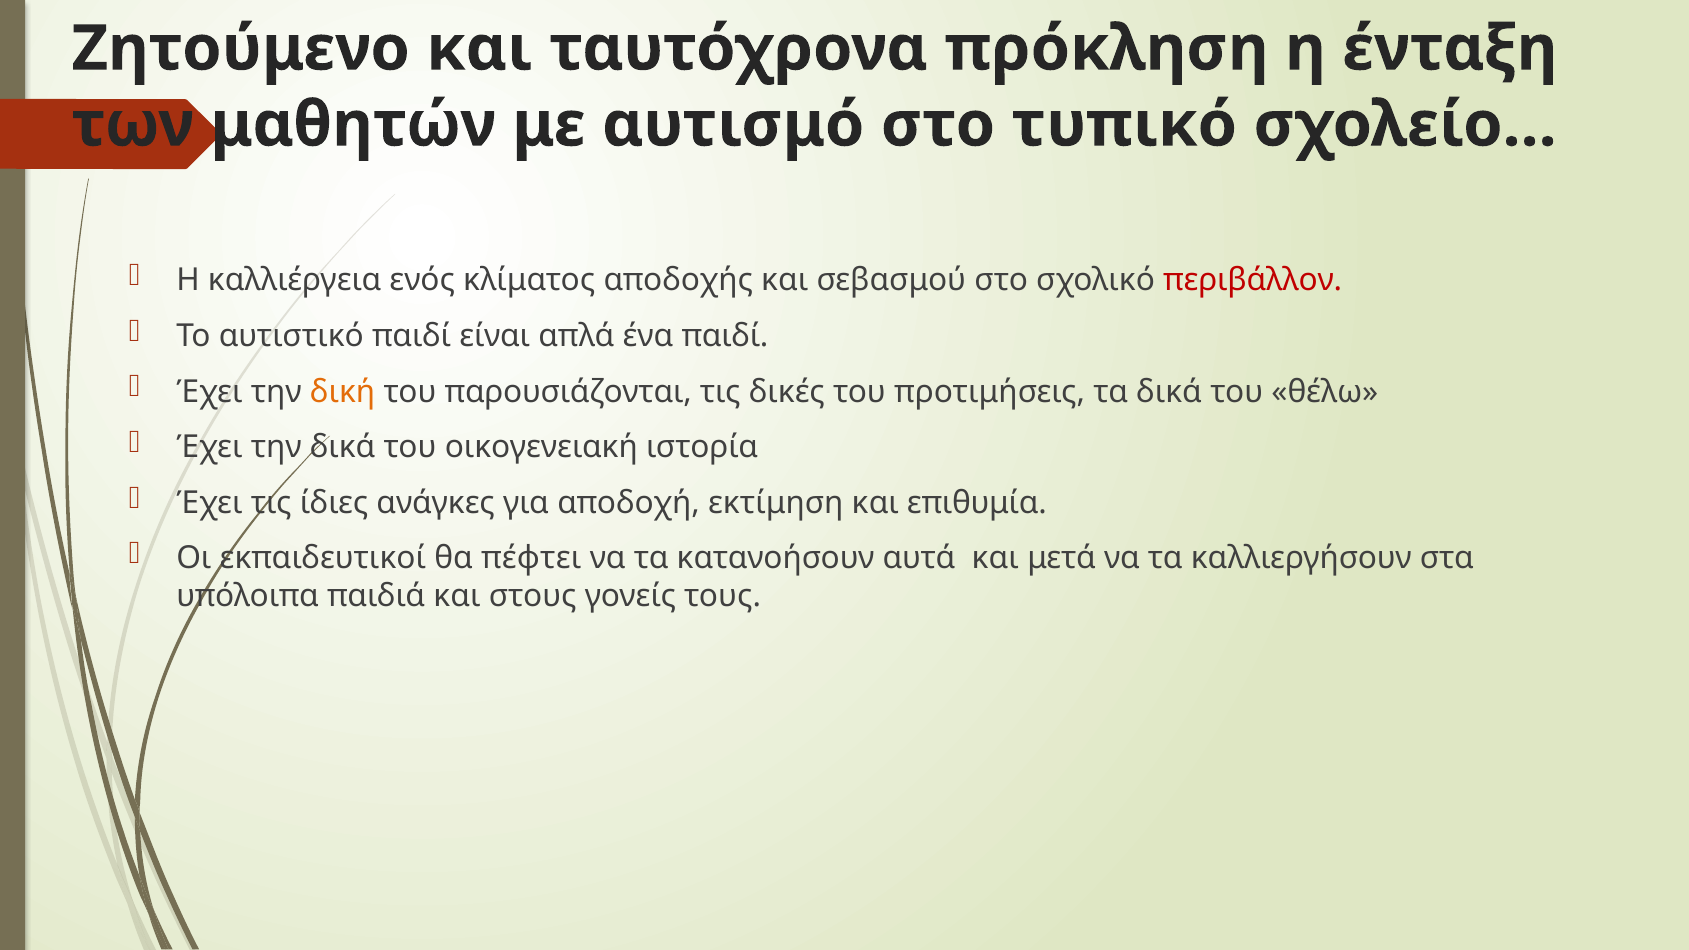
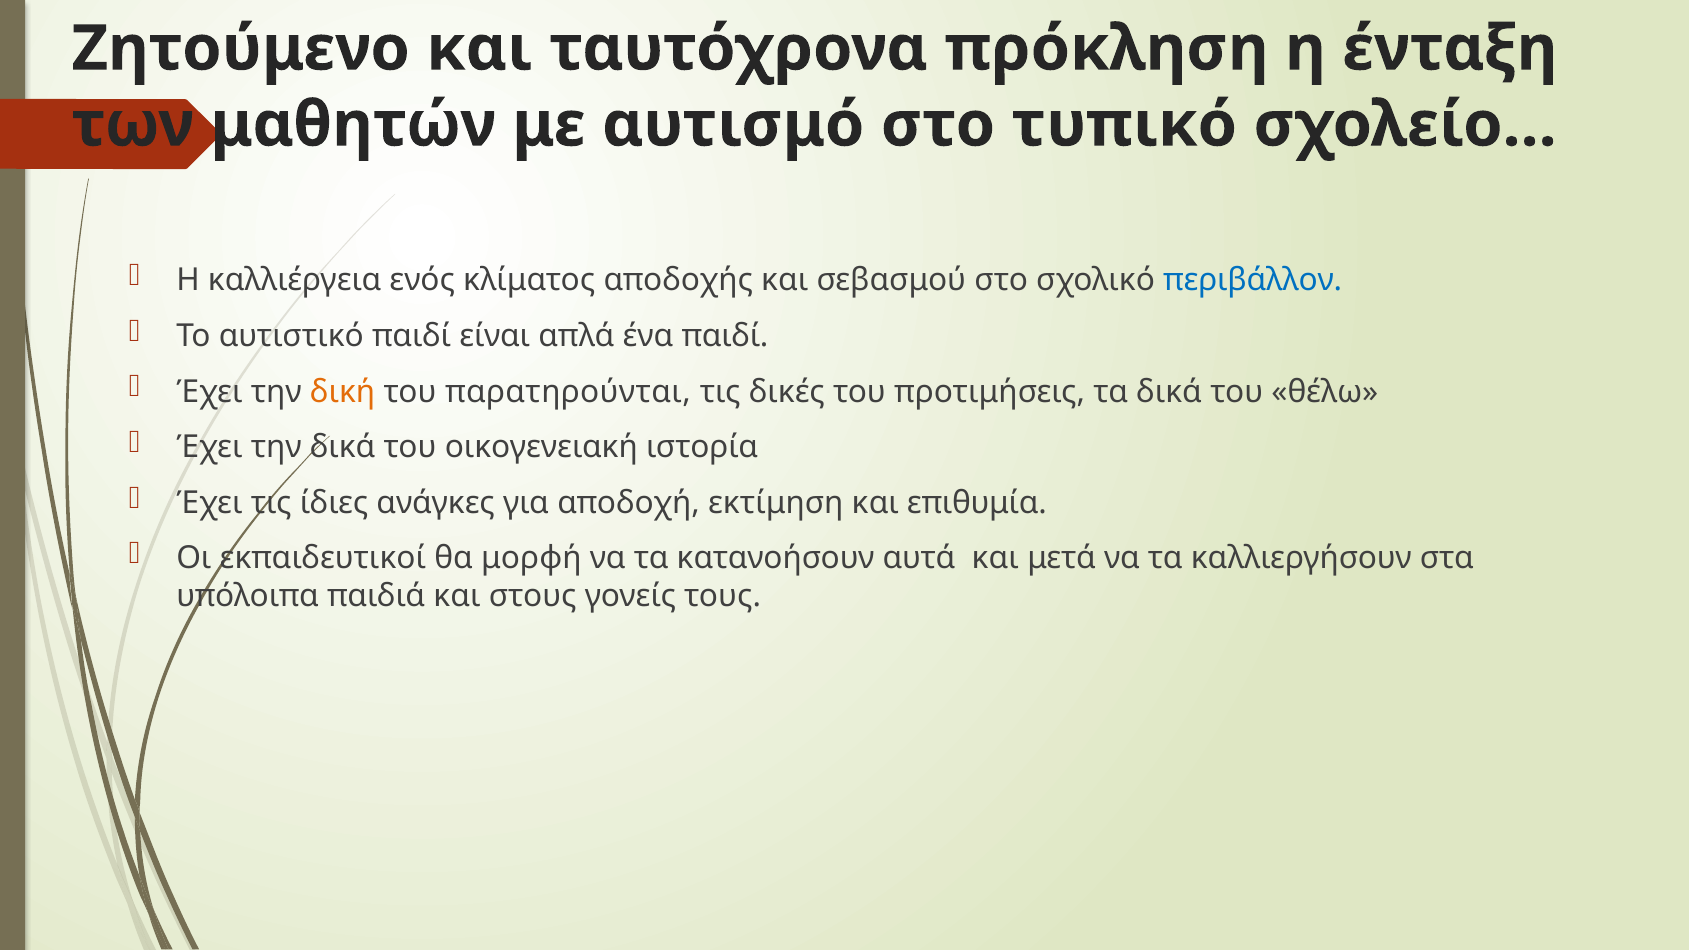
περιβάλλον colour: red -> blue (1253, 280)
παρουσιάζονται: παρουσιάζονται -> παρατηρούνται (568, 392)
πέφτει: πέφτει -> μορφή (531, 558)
